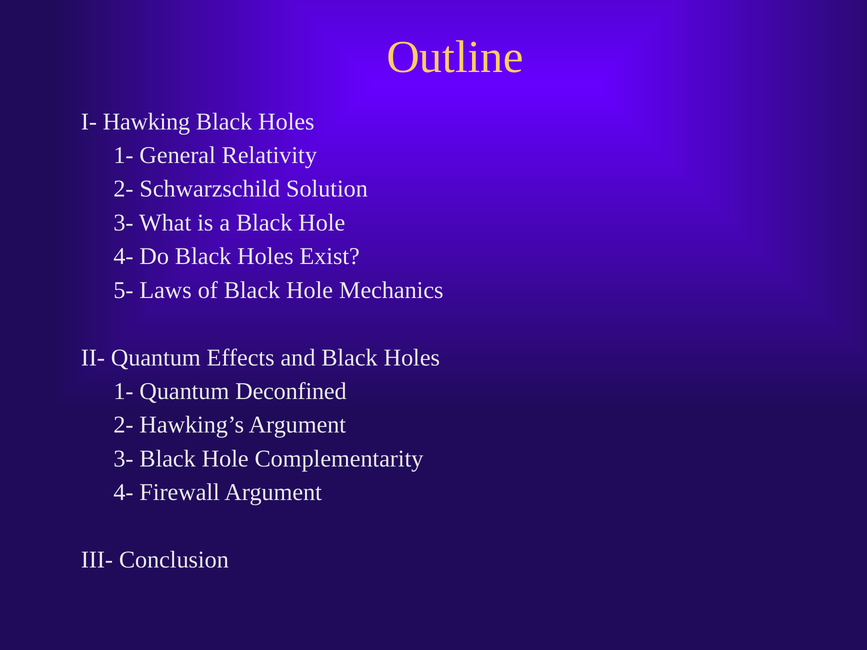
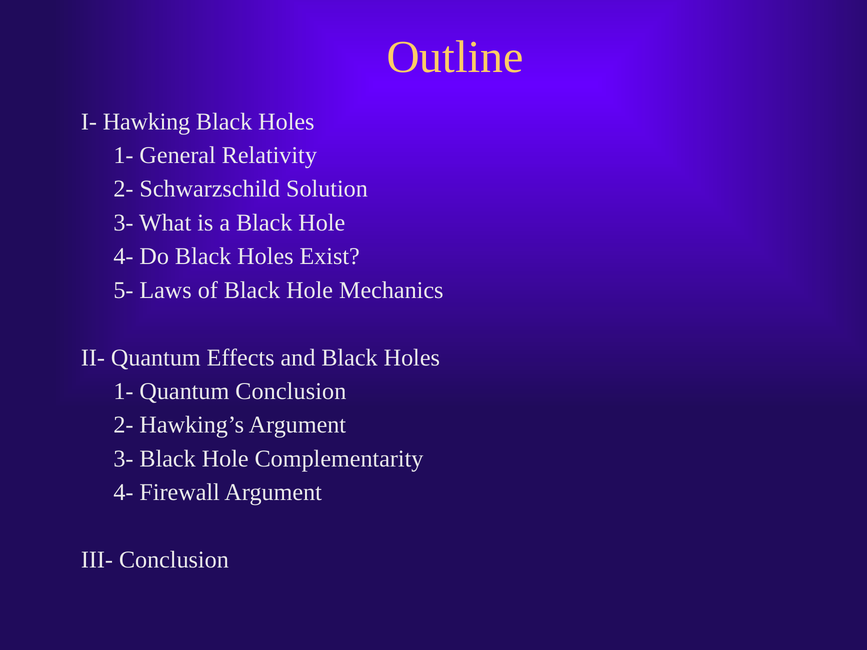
Quantum Deconfined: Deconfined -> Conclusion (291, 391)
